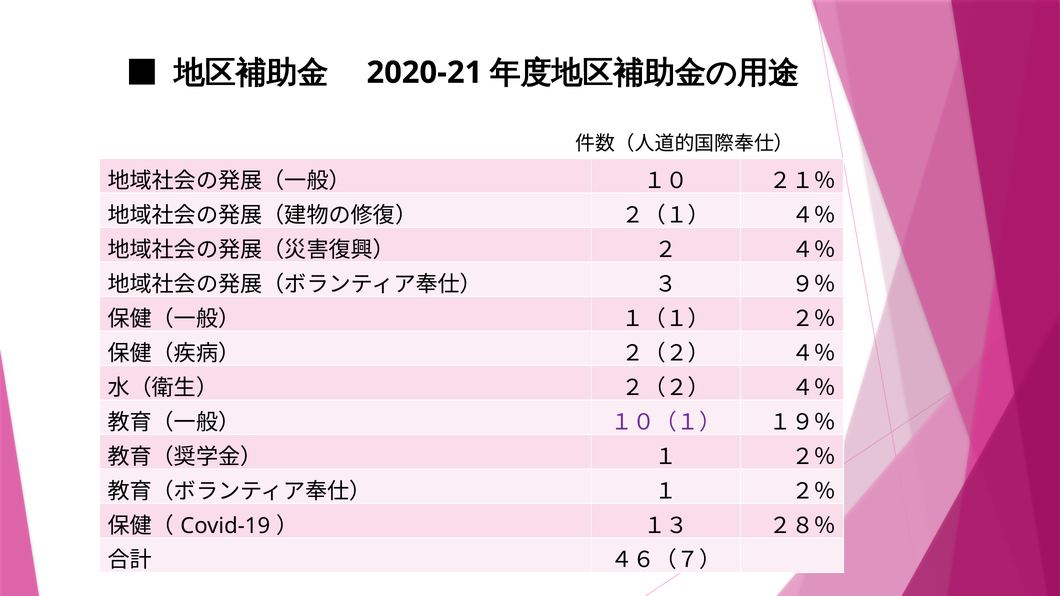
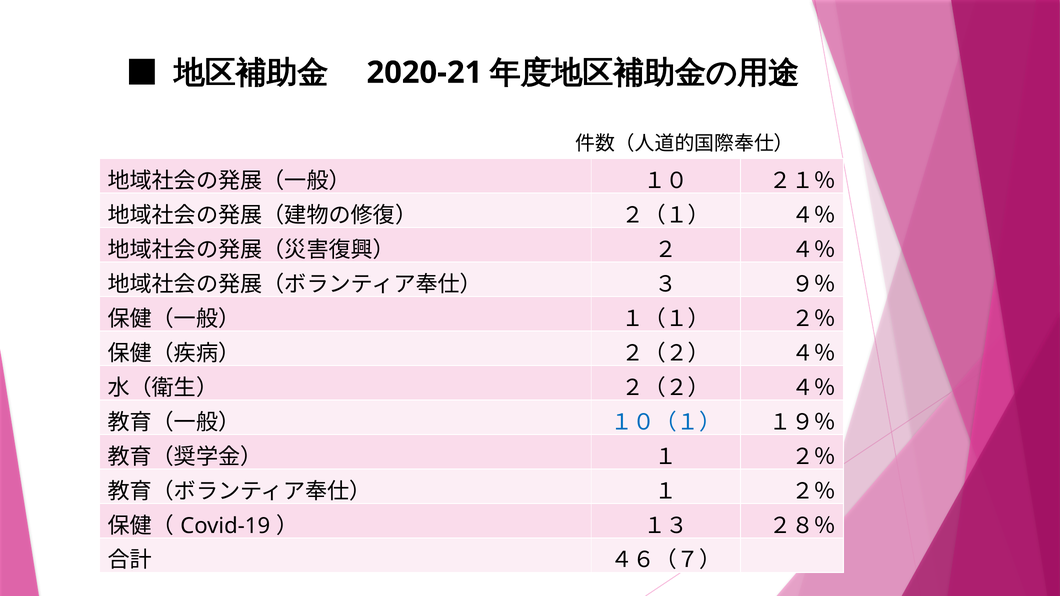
１０（１） colour: purple -> blue (666, 422)
